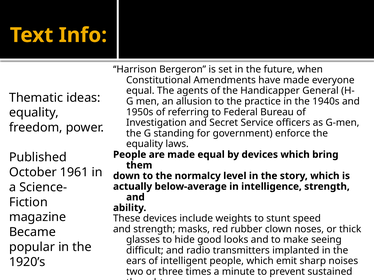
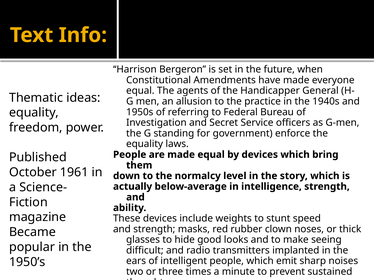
1920’s: 1920’s -> 1950’s (27, 262)
